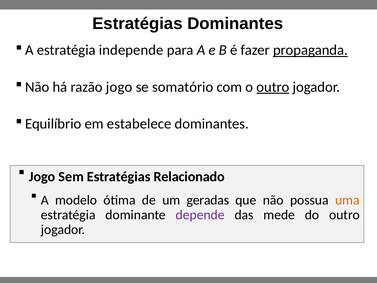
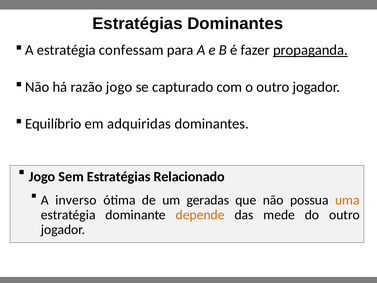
independe: independe -> confessam (131, 50)
somatório: somatório -> capturado (183, 87)
outro underline: present -> none (273, 87)
estabelece: estabelece -> adquiridas (139, 124)
modelo: modelo -> inverso (76, 200)
depende colour: purple -> orange (200, 215)
